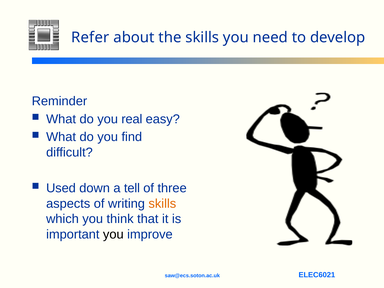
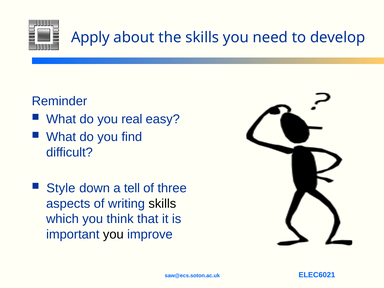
Refer: Refer -> Apply (90, 37)
Used: Used -> Style (61, 188)
skills colour: orange -> black (162, 204)
